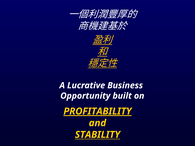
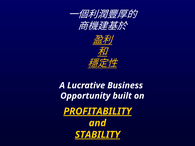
STABILITY underline: none -> present (97, 135)
